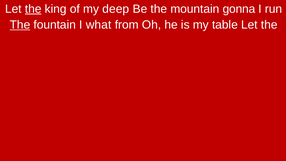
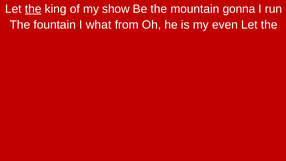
deep: deep -> show (116, 9)
The underline: present -> none (20, 25)
table: table -> even (225, 25)
